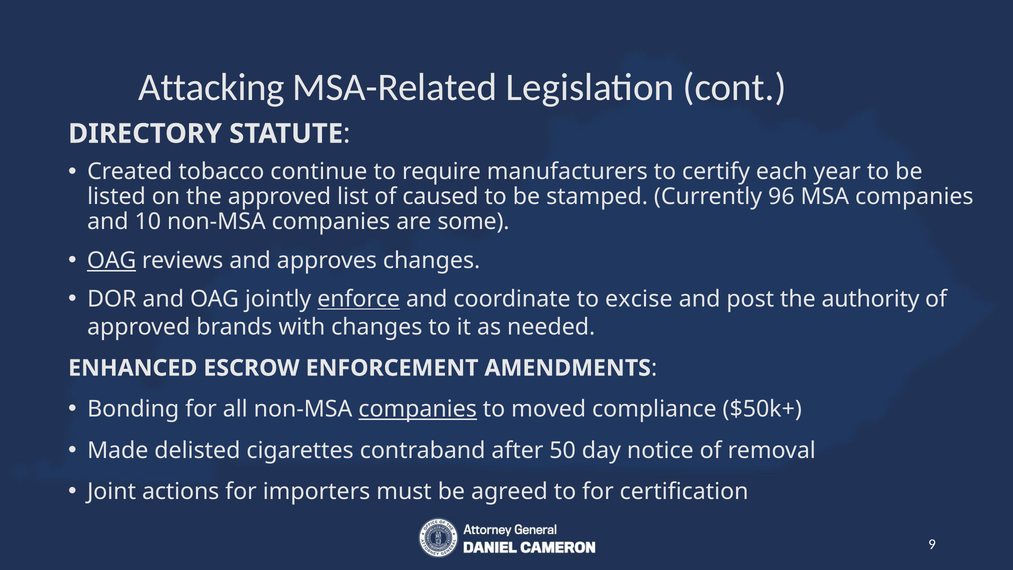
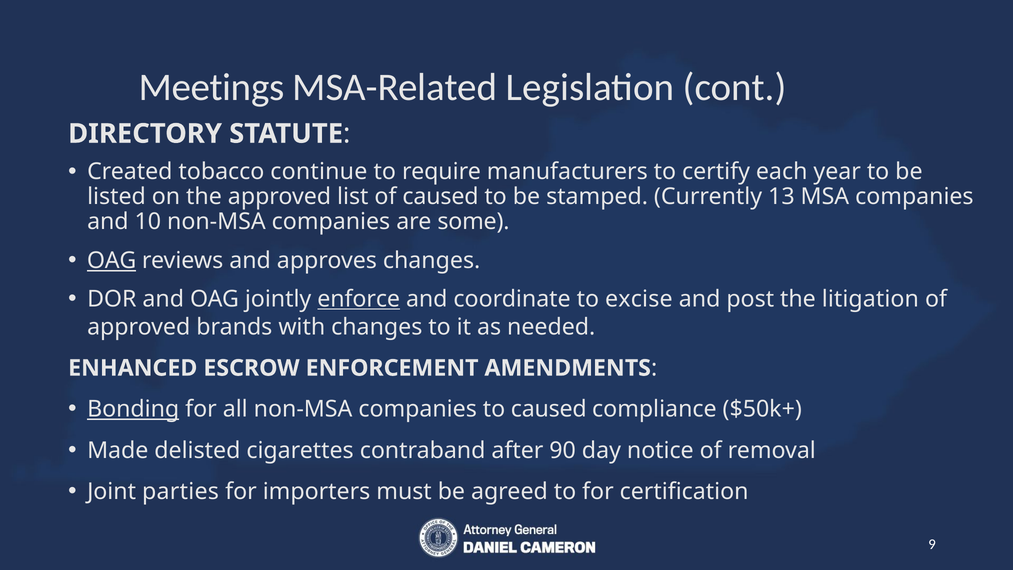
Attacking: Attacking -> Meetings (212, 87)
96: 96 -> 13 (781, 197)
authority: authority -> litigation (870, 299)
Bonding underline: none -> present (133, 409)
companies underline: present -> none (418, 409)
to moved: moved -> caused (549, 409)
50: 50 -> 90 (563, 450)
actions: actions -> parties (181, 491)
